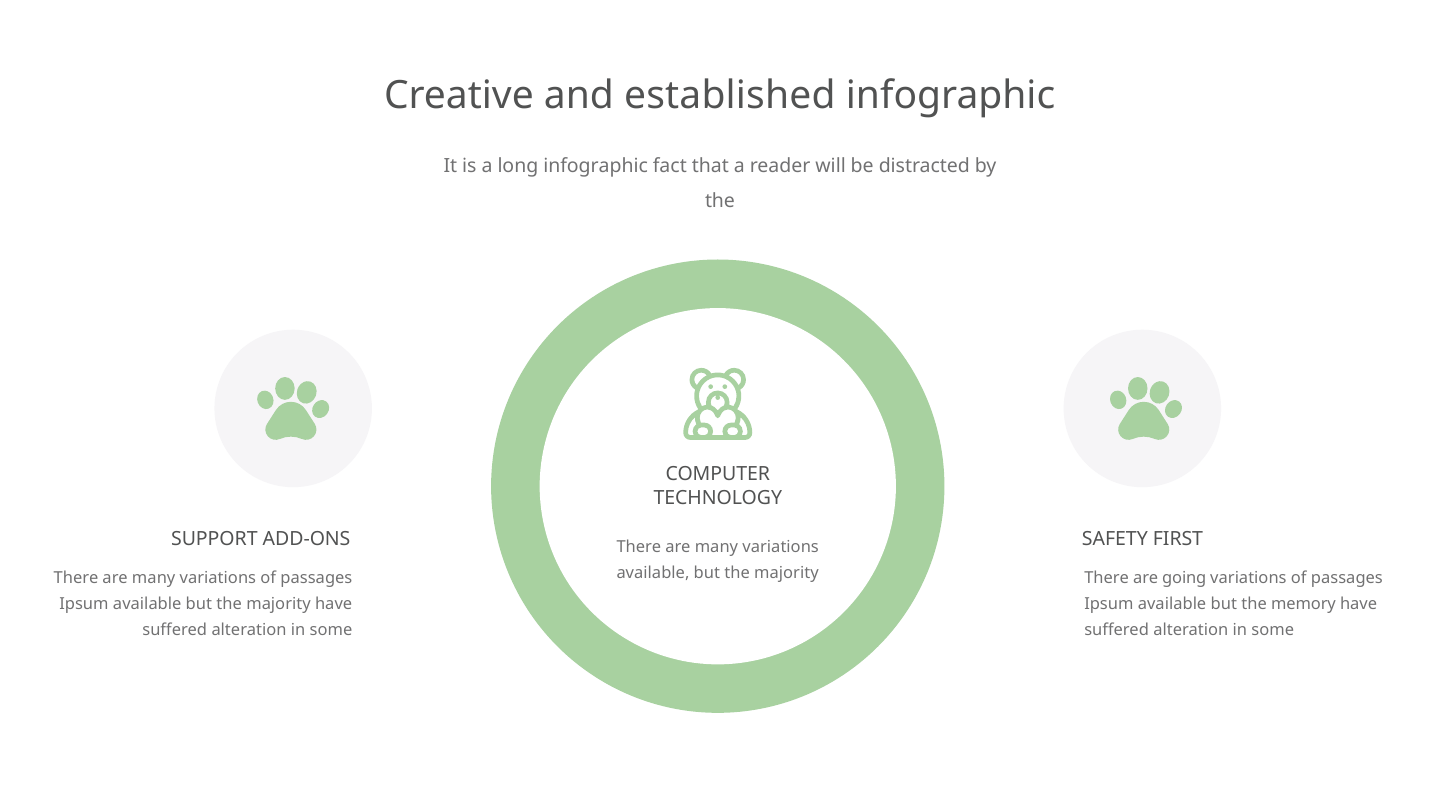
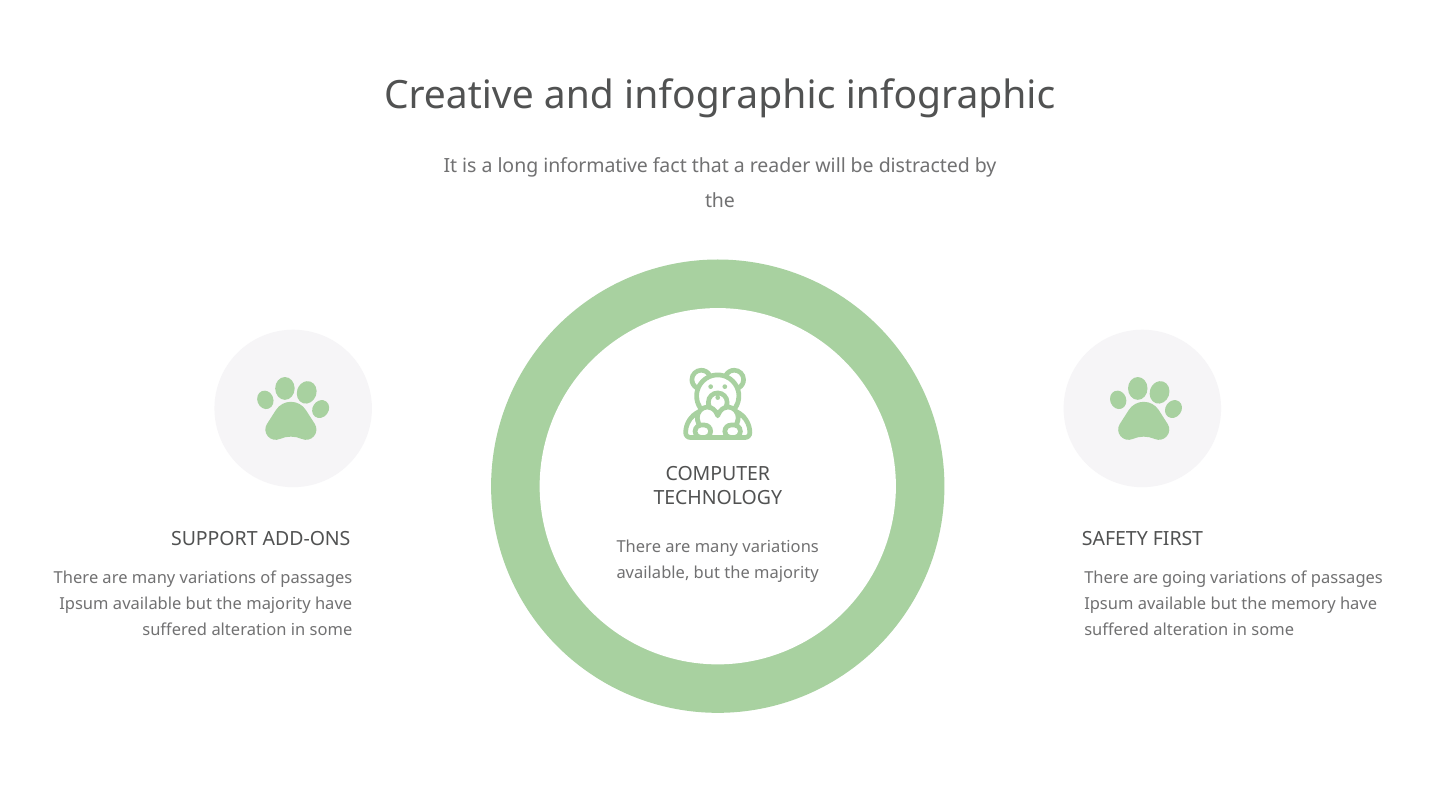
and established: established -> infographic (730, 96)
long infographic: infographic -> informative (596, 166)
